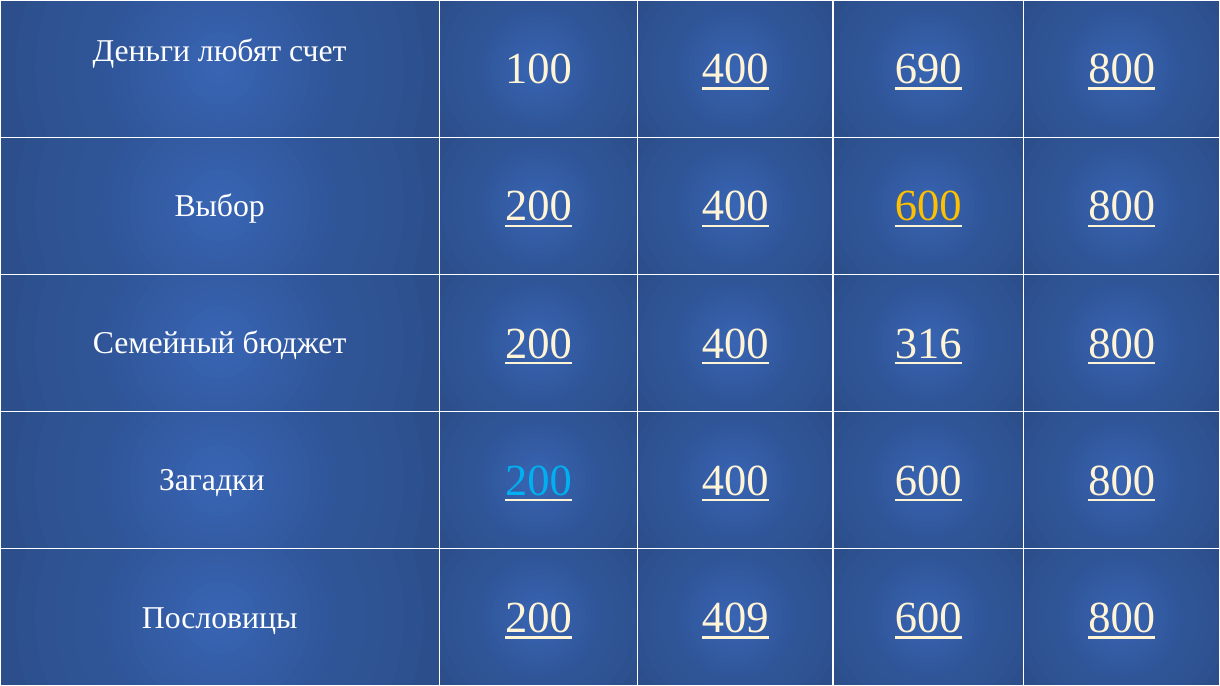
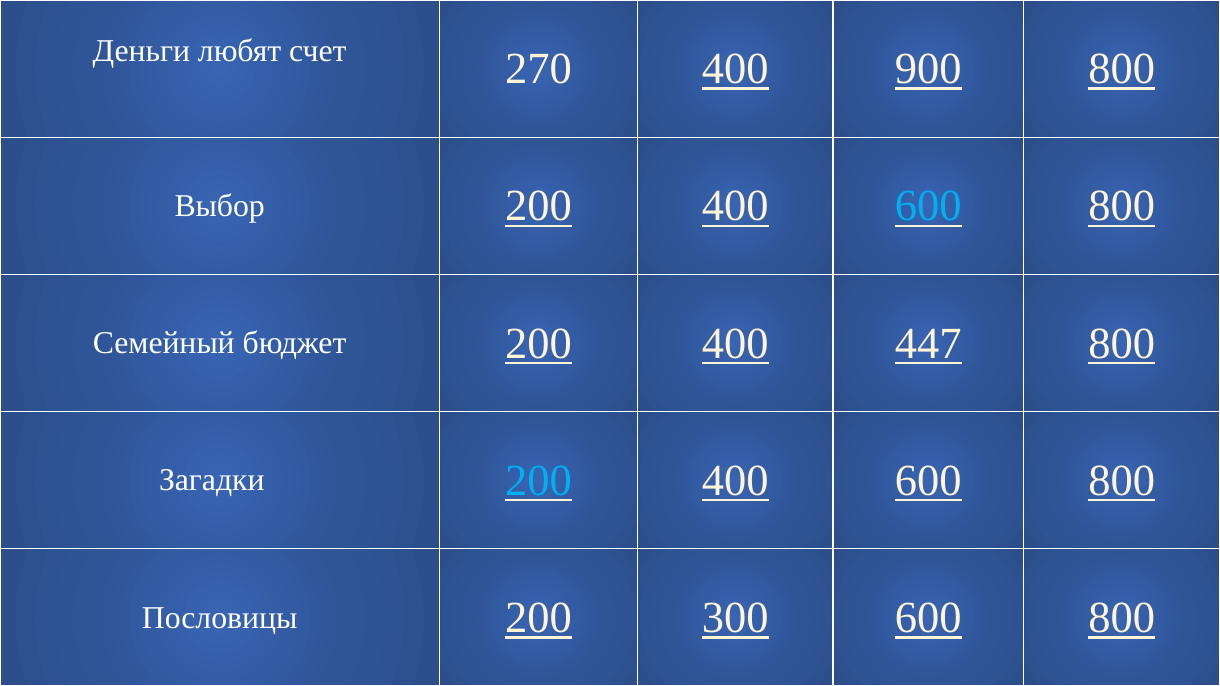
100: 100 -> 270 (538, 69)
690: 690 -> 900 (928, 69)
600 colour: yellow -> light blue (928, 206)
316: 316 -> 447 (928, 343)
409: 409 -> 300 (735, 618)
